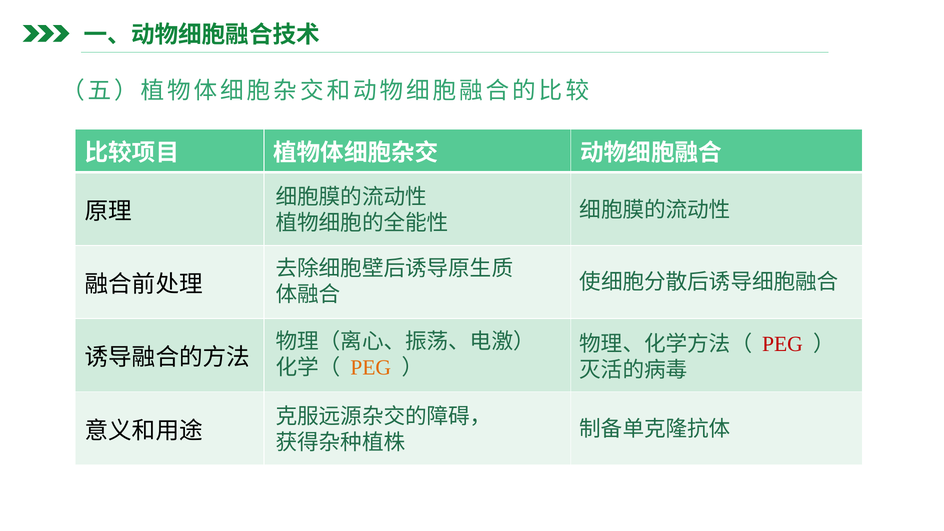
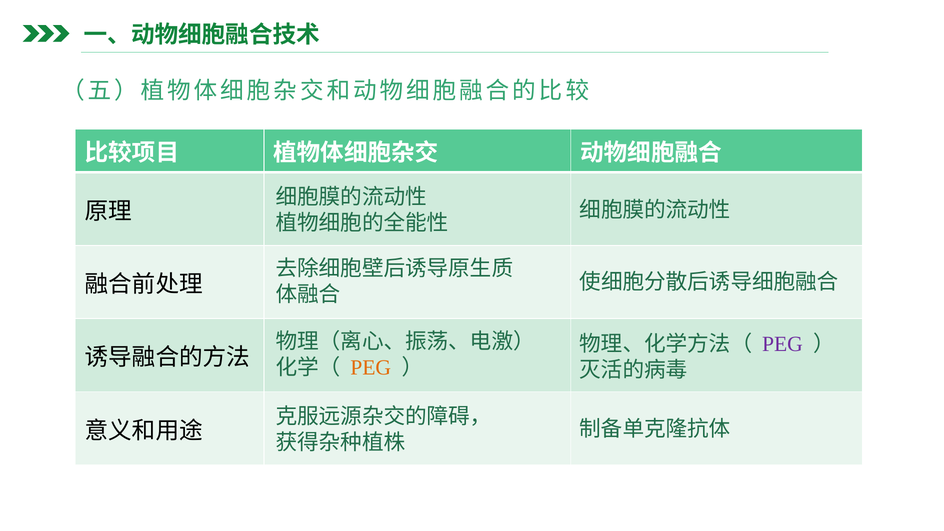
PEG colour: red -> purple (782, 344)
